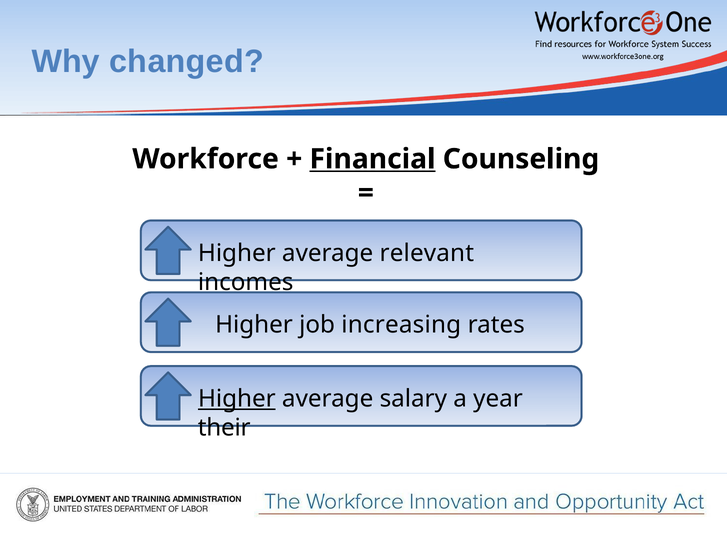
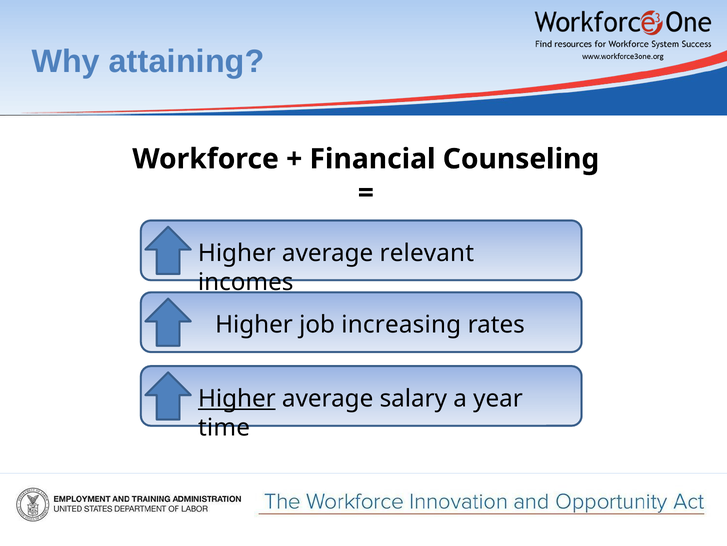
changed: changed -> attaining (187, 62)
Financial underline: present -> none (372, 159)
their: their -> time (224, 427)
